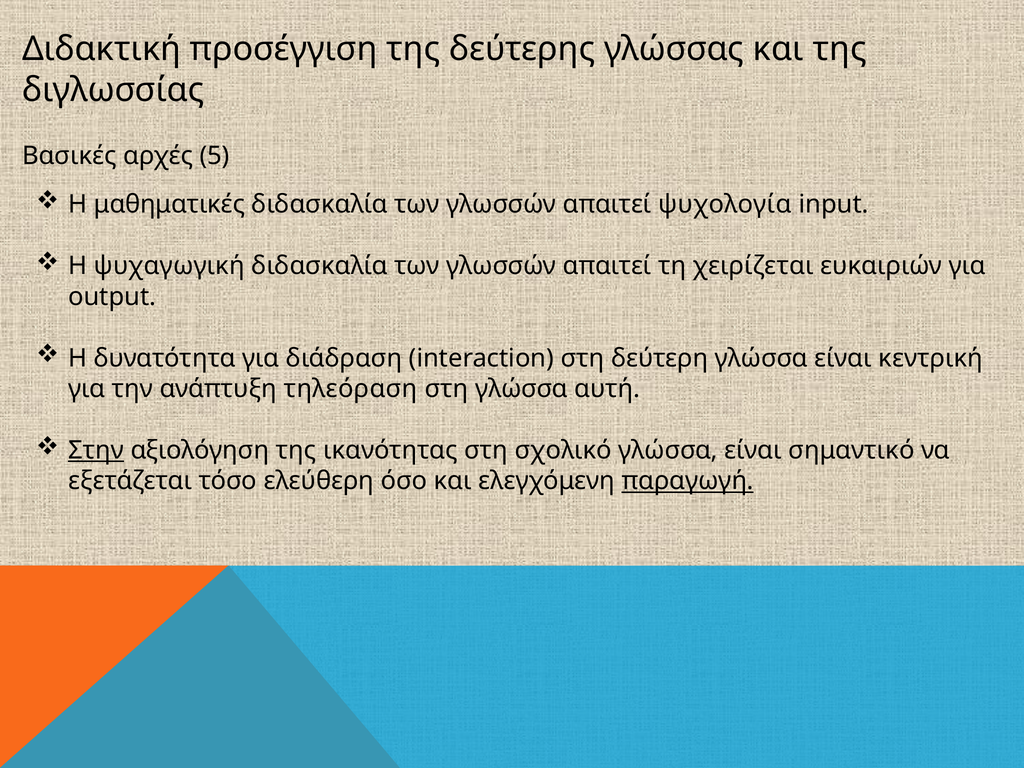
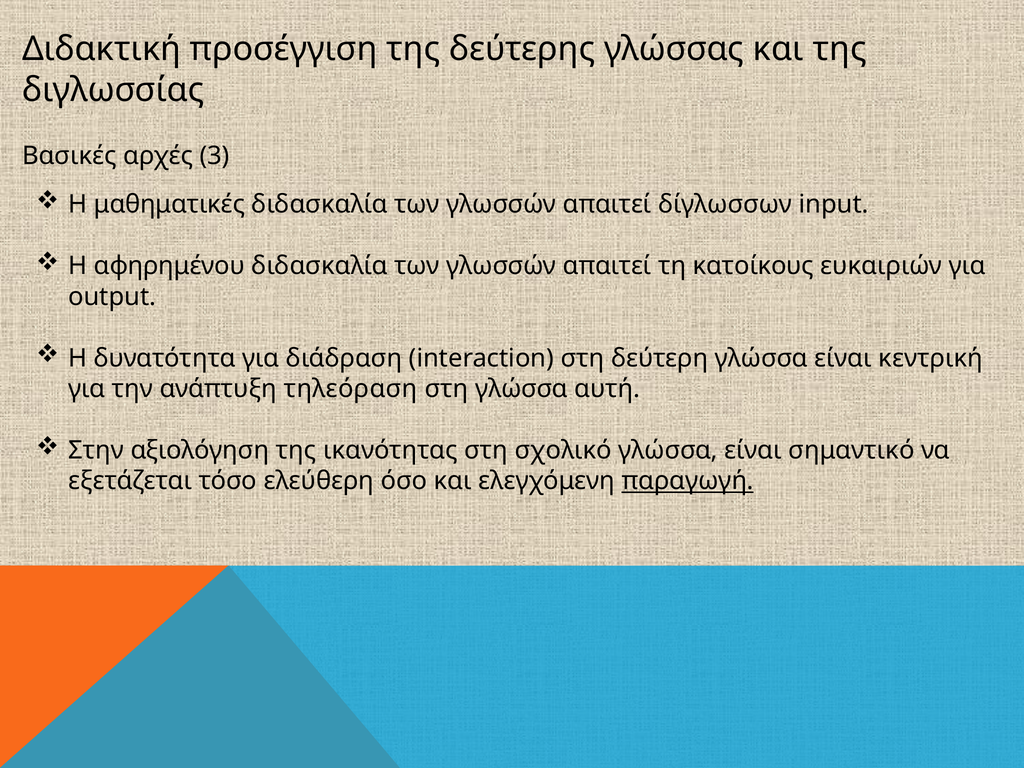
5: 5 -> 3 (215, 156)
ψυχολογία: ψυχολογία -> δίγλωσσων (725, 205)
ψυχαγωγική: ψυχαγωγική -> αφηρημένου (169, 266)
χειρίζεται: χειρίζεται -> κατοίκους (753, 266)
Στην underline: present -> none (96, 450)
